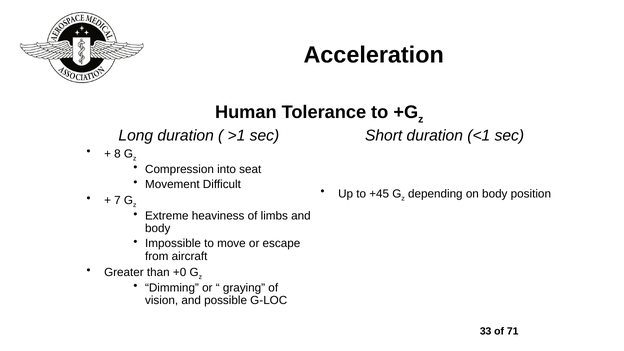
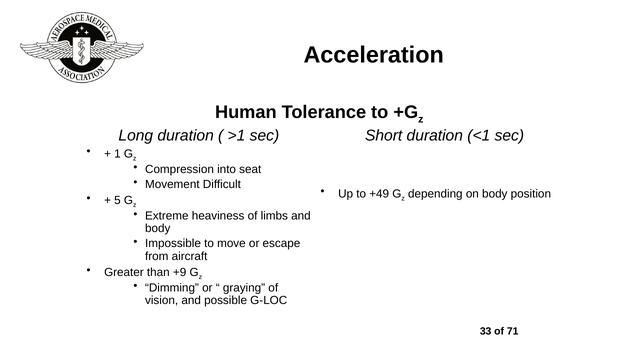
8: 8 -> 1 (117, 154)
+45: +45 -> +49 (379, 194)
7: 7 -> 5 (117, 201)
+0: +0 -> +9 (180, 273)
